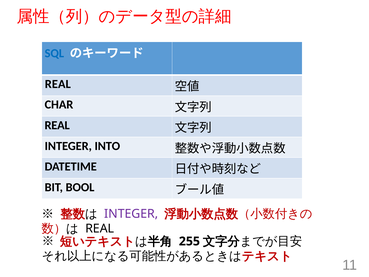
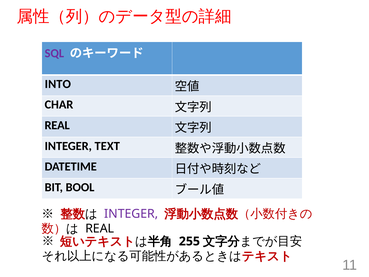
SQL colour: blue -> purple (54, 53)
REAL: REAL -> INTO (58, 84)
INTO: INTO -> TEXT (107, 146)
